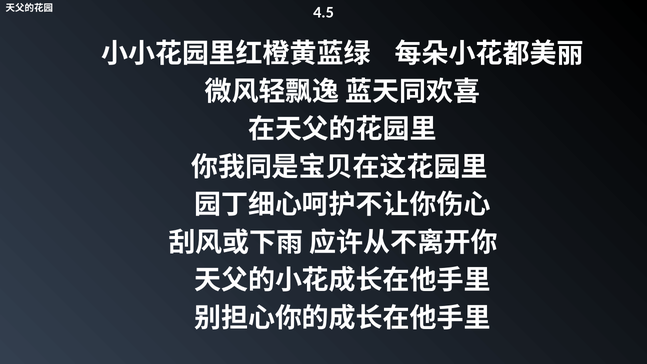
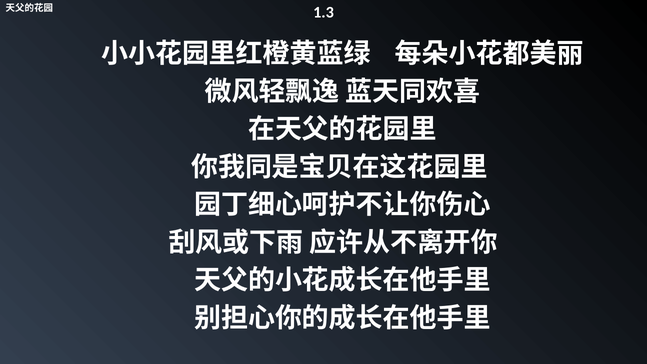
4.5: 4.5 -> 1.3 (324, 12)
